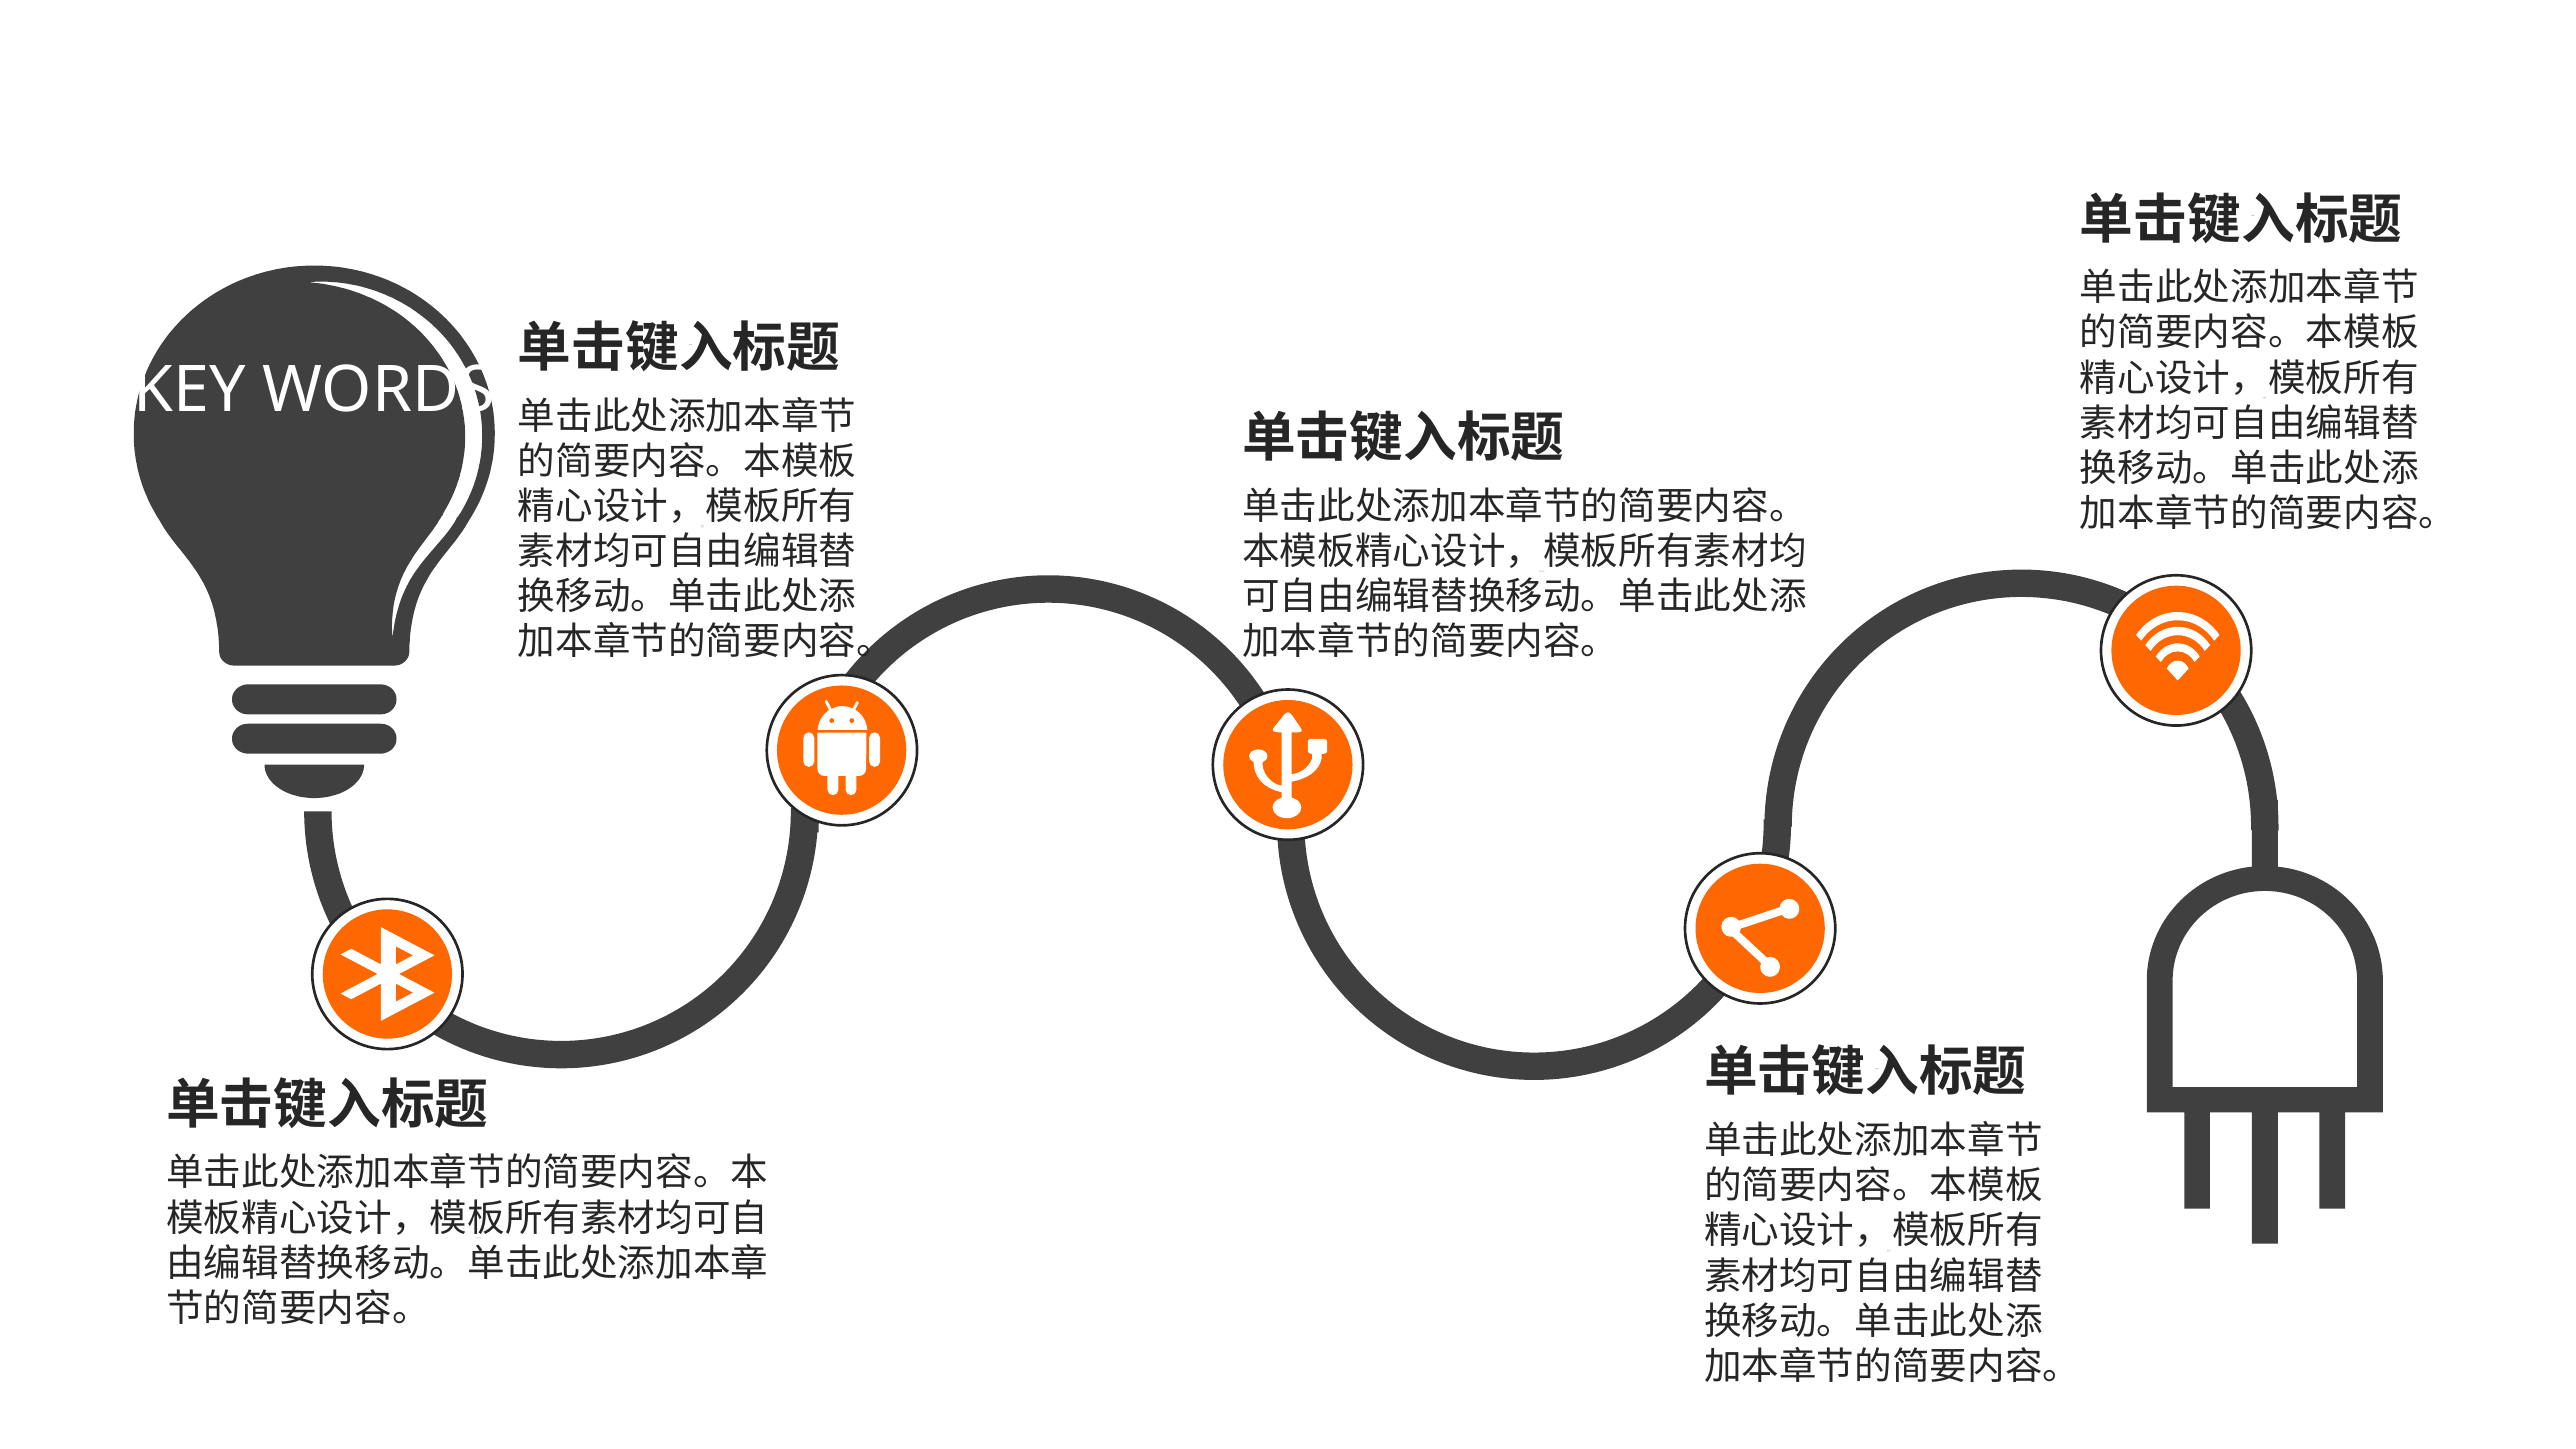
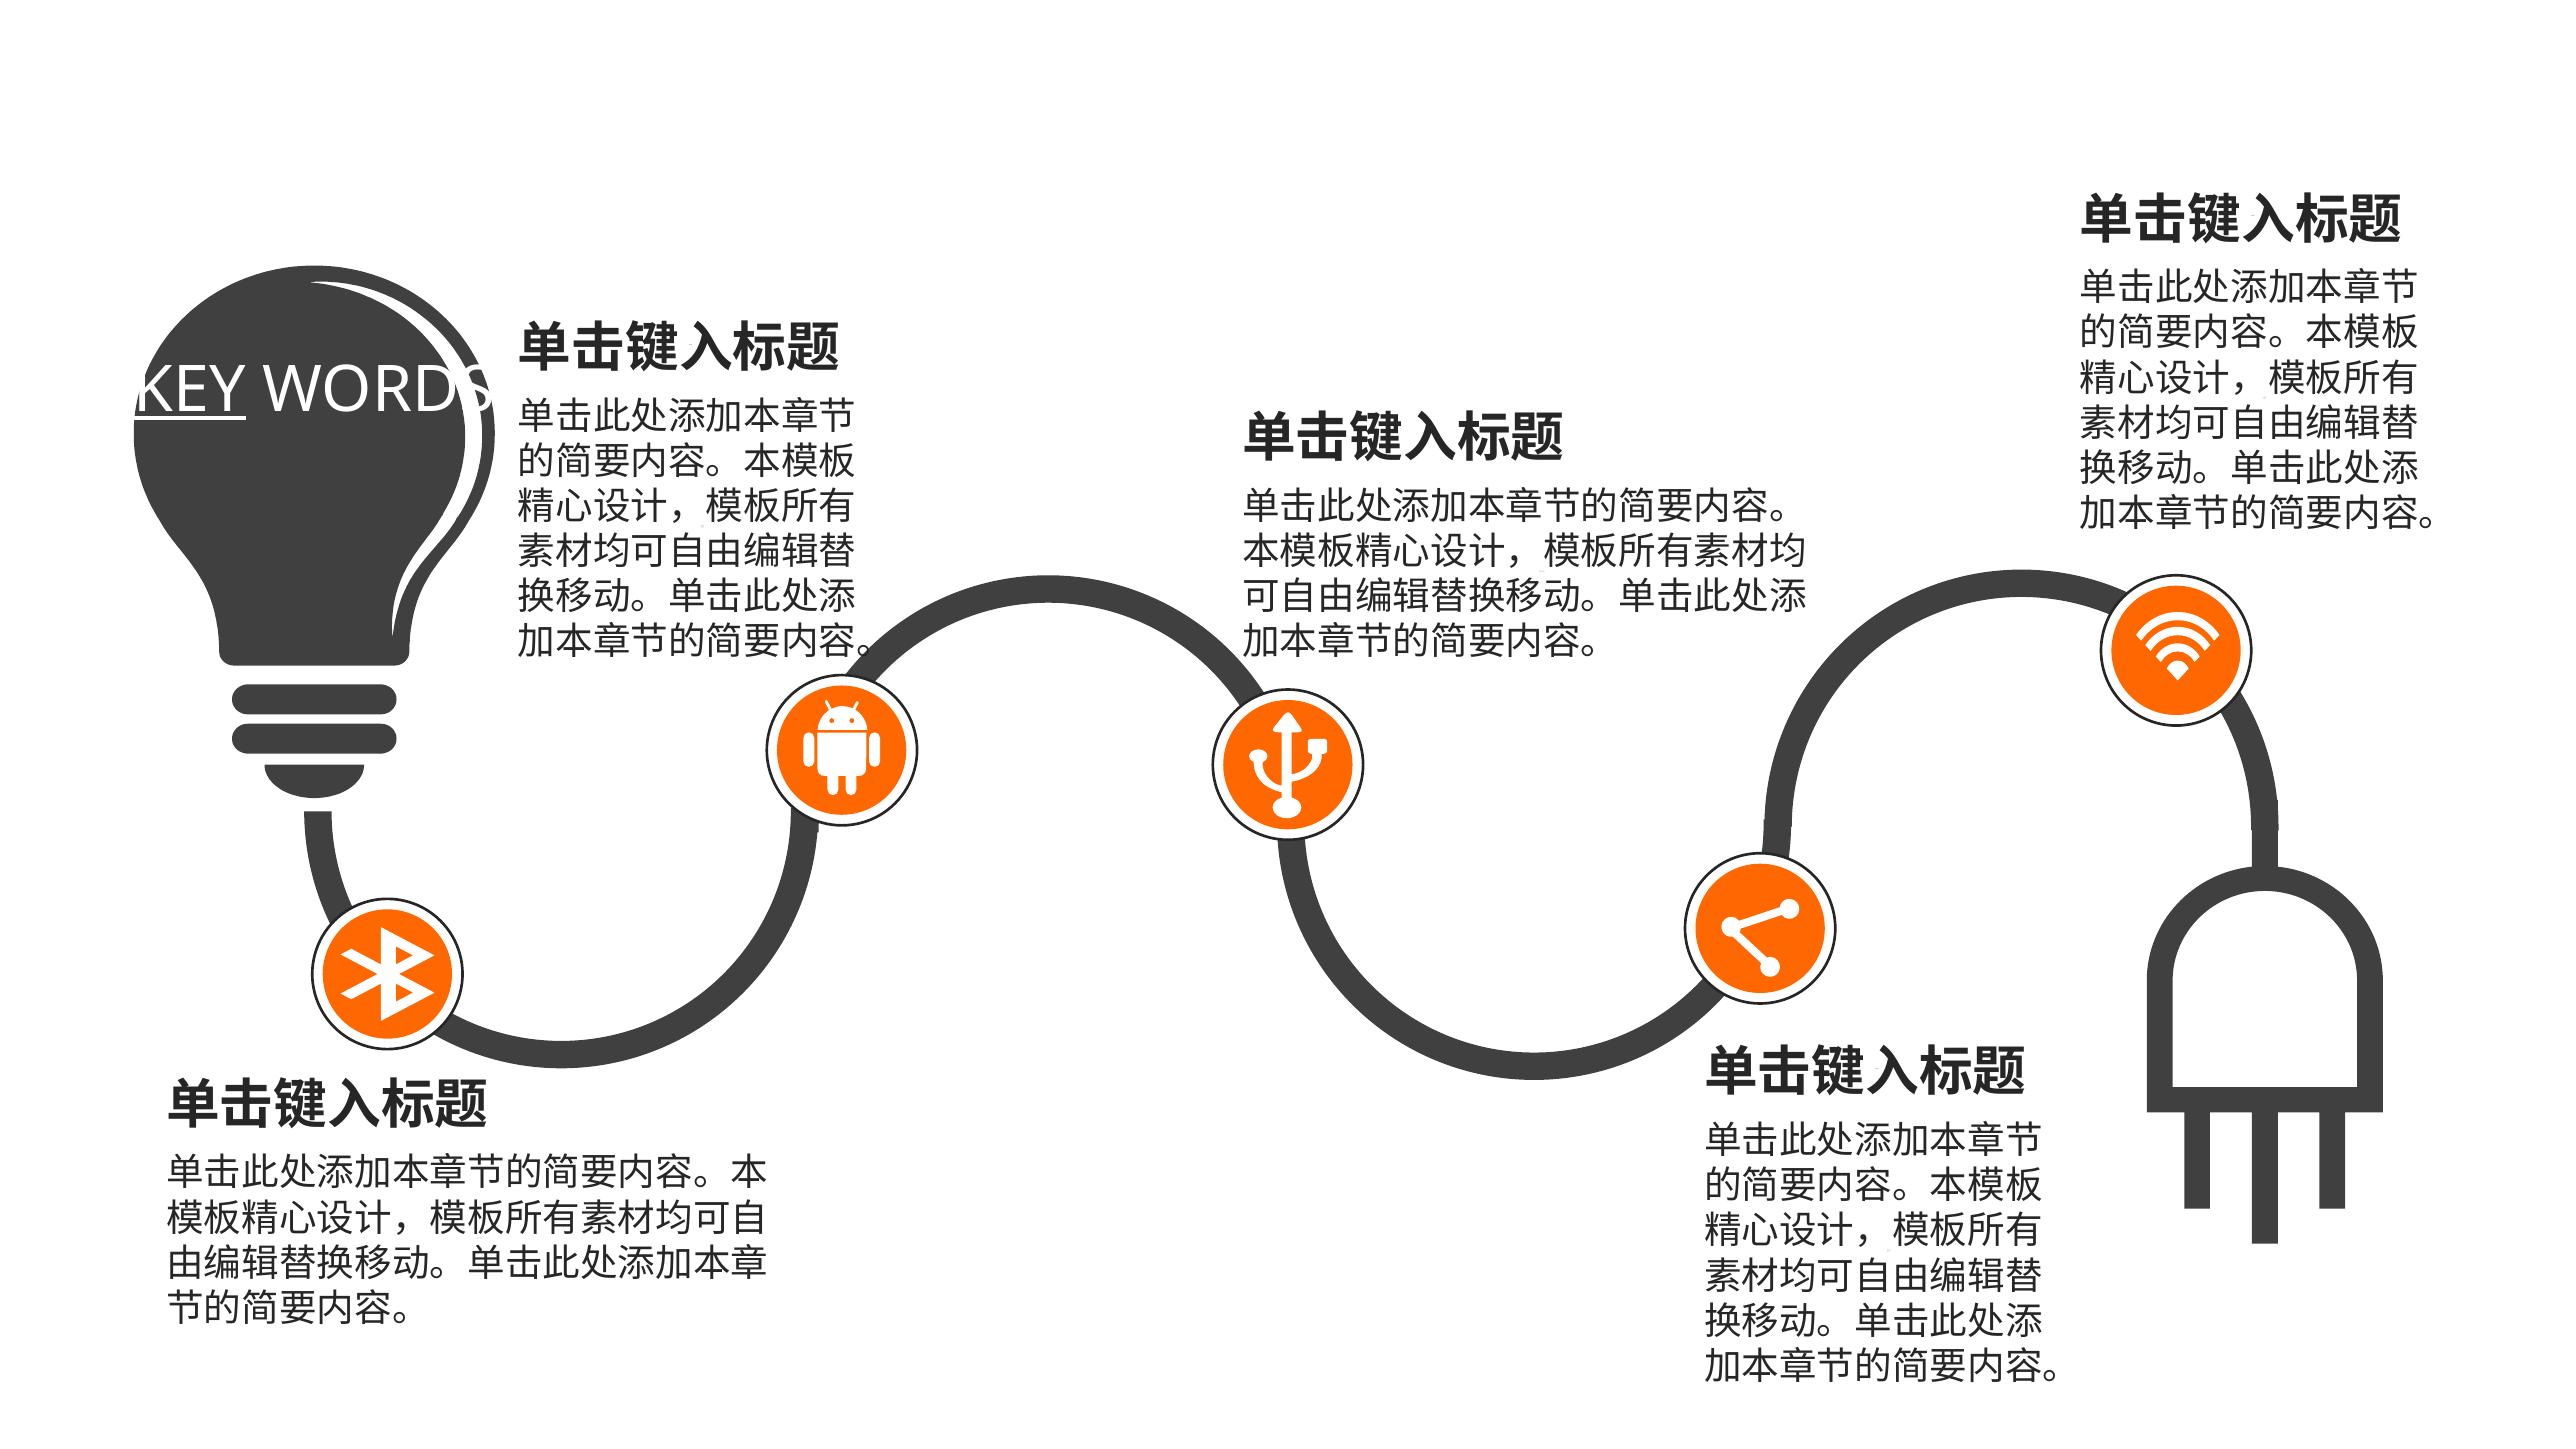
KEY underline: none -> present (190, 390)
